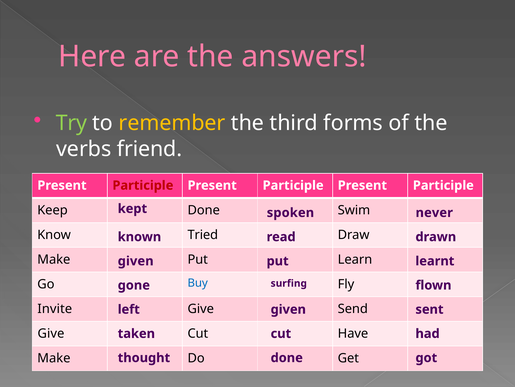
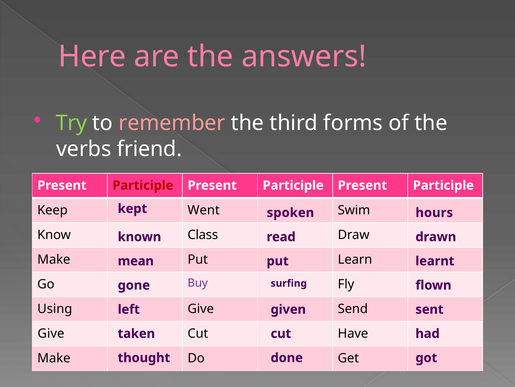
remember colour: yellow -> pink (172, 123)
Keep Done: Done -> Went (204, 210)
never: never -> hours (434, 212)
Tried: Tried -> Class (203, 234)
given: given -> mean (136, 261)
Buy colour: blue -> purple (198, 283)
Invite: Invite -> Using (55, 308)
